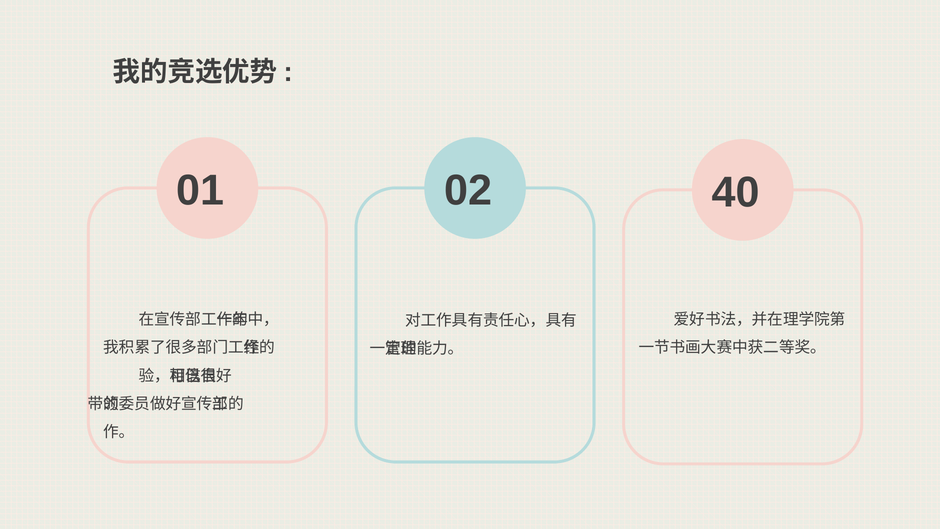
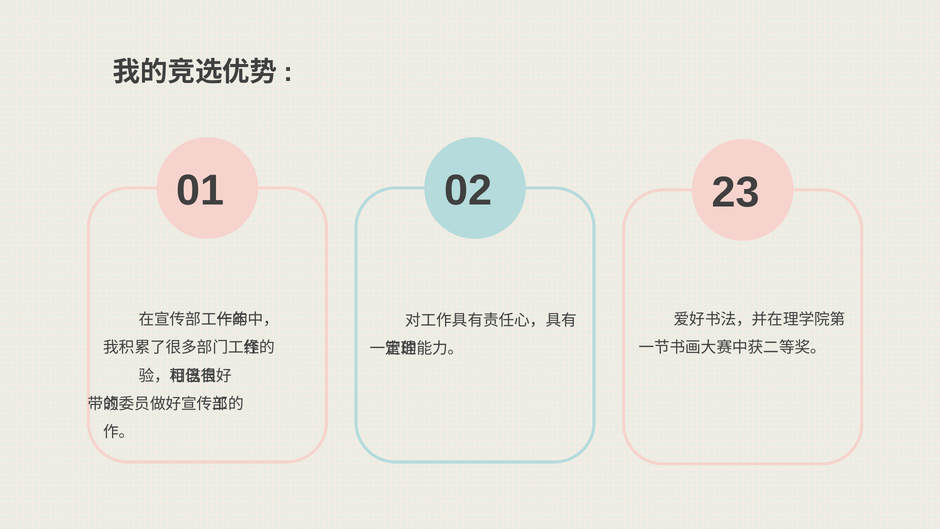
40: 40 -> 23 (736, 192)
